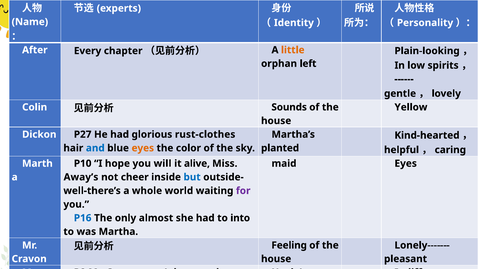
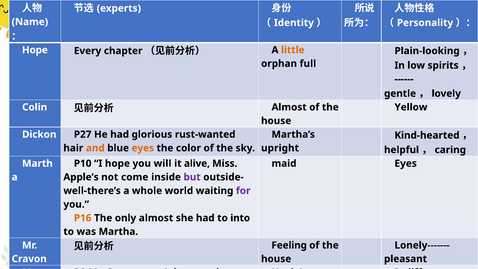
After: After -> Hope (35, 50)
left: left -> full (308, 64)
Sounds: Sounds -> Almost (289, 107)
rust-clothes: rust-clothes -> rust-wanted (205, 134)
and colour: blue -> orange (95, 148)
planted: planted -> upright (280, 148)
Away’s: Away’s -> Apple’s (81, 177)
cheer: cheer -> come (135, 177)
but colour: blue -> purple (192, 177)
P16 colour: blue -> orange (83, 218)
